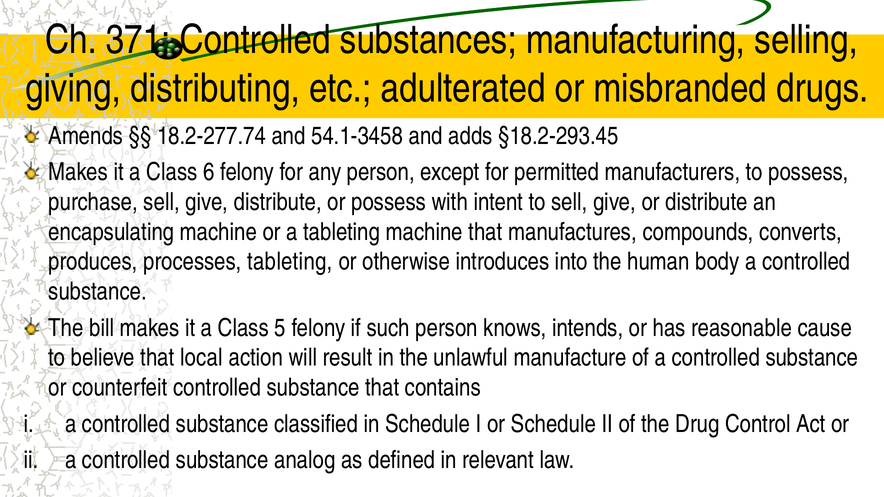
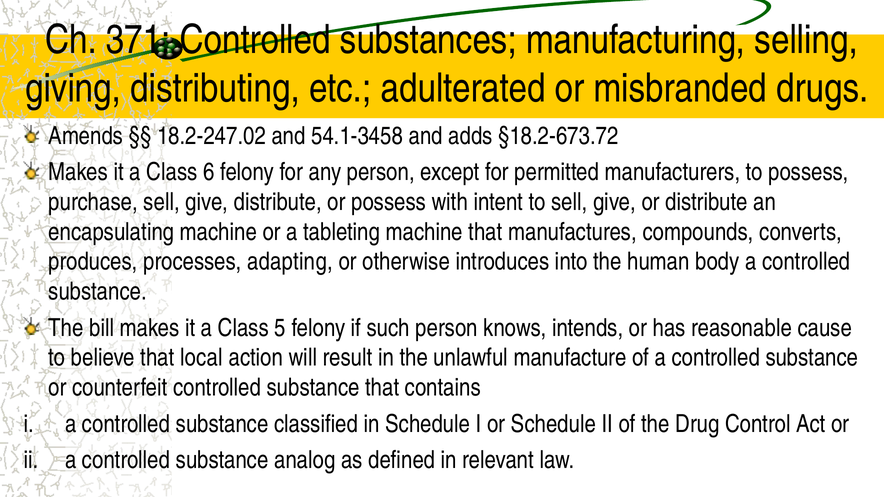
18.2-277.74: 18.2-277.74 -> 18.2-247.02 (212, 136)
§18.2-293.45: §18.2-293.45 -> §18.2-673.72 (558, 136)
processes tableting: tableting -> adapting (290, 262)
